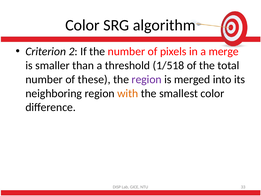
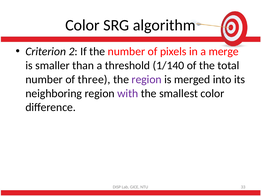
1/518: 1/518 -> 1/140 (168, 65)
these: these -> three (94, 79)
with colour: orange -> purple (128, 93)
